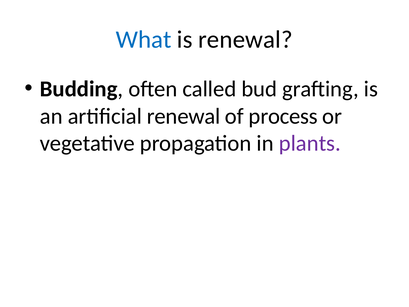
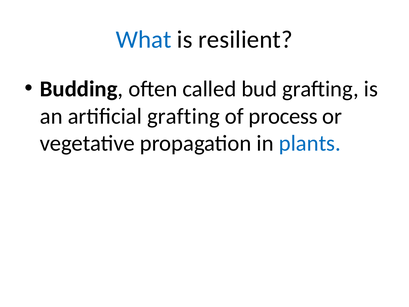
is renewal: renewal -> resilient (245, 40)
artificial renewal: renewal -> grafting (183, 116)
plants colour: purple -> blue (310, 143)
